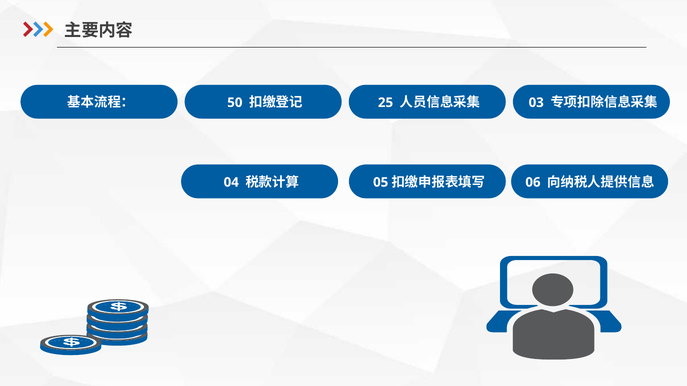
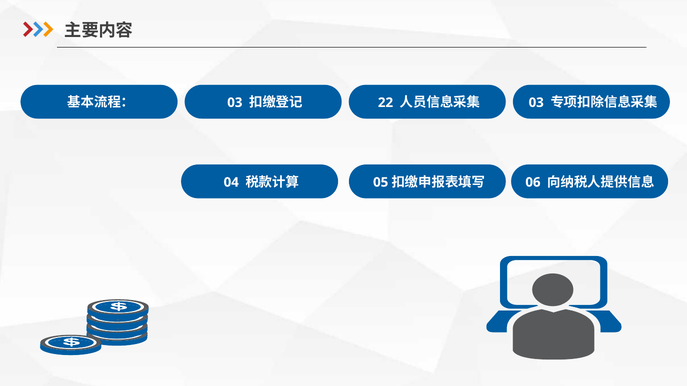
50: 50 -> 03 (235, 103)
25: 25 -> 22 (386, 103)
